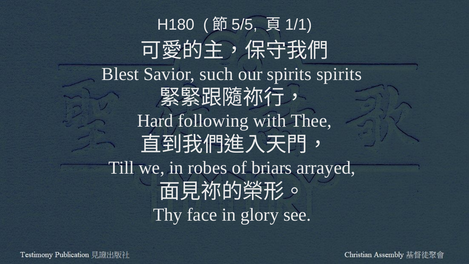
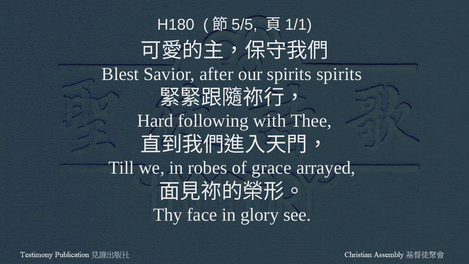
such: such -> after (216, 74)
briars: briars -> grace (272, 168)
